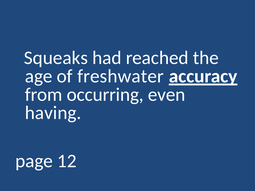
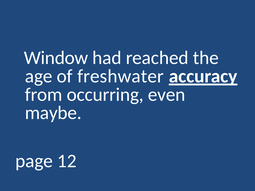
Squeaks: Squeaks -> Window (56, 58)
having: having -> maybe (53, 113)
